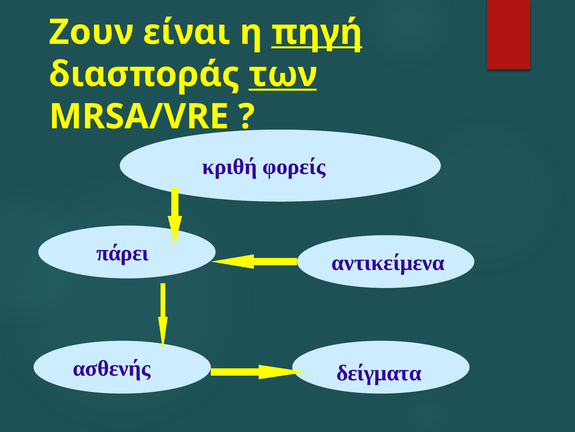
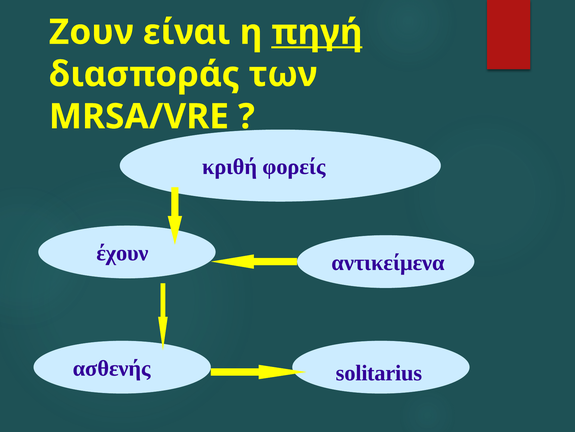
των underline: present -> none (283, 74)
πάρει: πάρει -> έχουν (123, 253)
δείγματα: δείγματα -> solitarius (379, 372)
